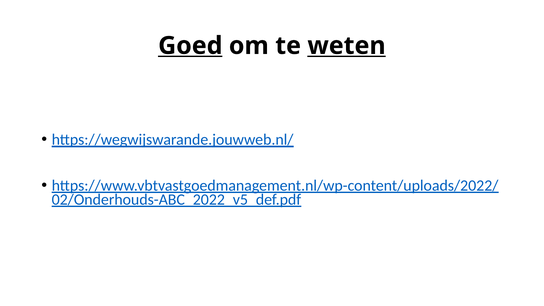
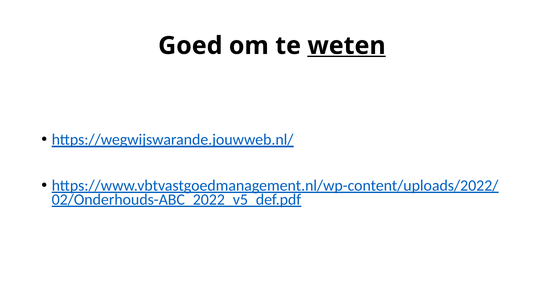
Goed underline: present -> none (190, 46)
